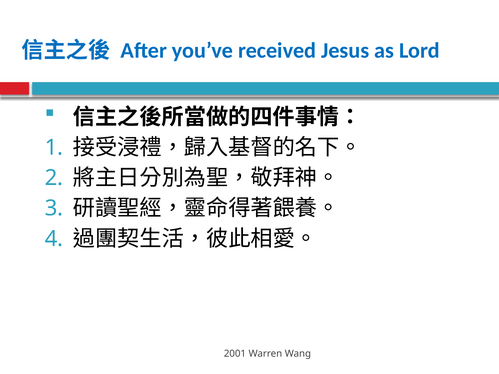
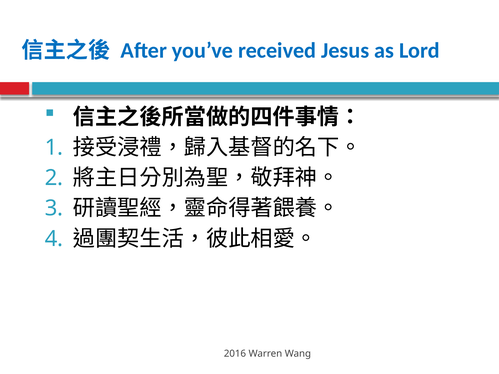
2001: 2001 -> 2016 (235, 354)
